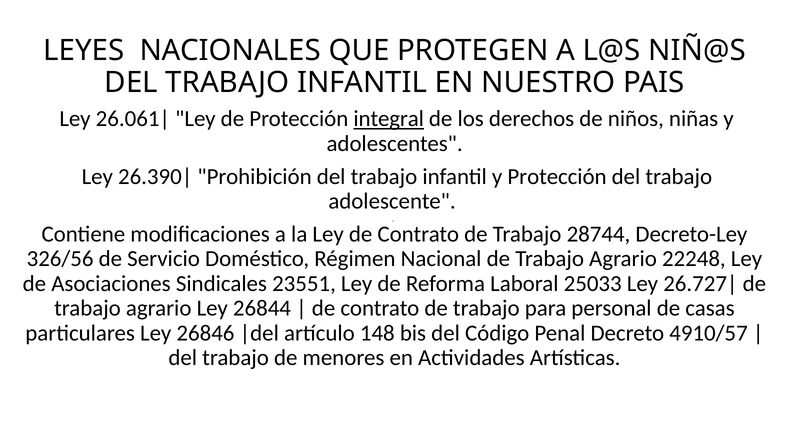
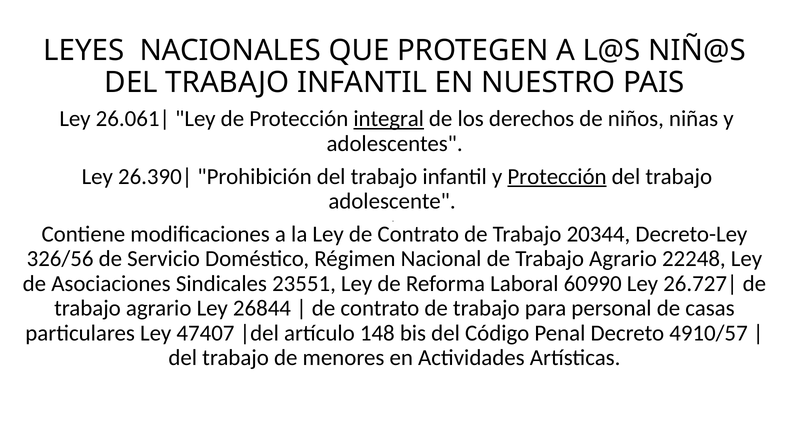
Protección underline: none -> present (557, 177)
28744: 28744 -> 20344 (598, 234)
25033: 25033 -> 60990 (593, 284)
26846: 26846 -> 47407 (205, 333)
